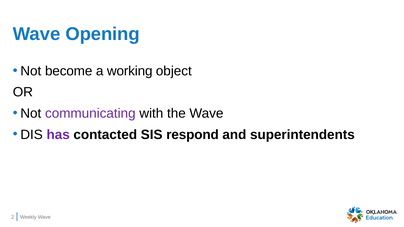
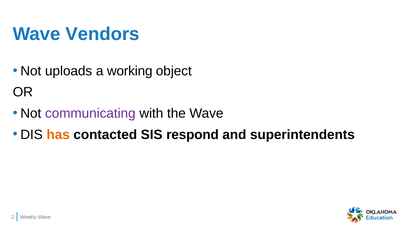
Opening: Opening -> Vendors (103, 34)
become: become -> uploads (69, 71)
has colour: purple -> orange (58, 135)
